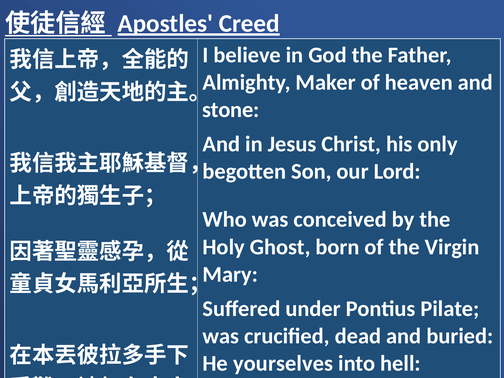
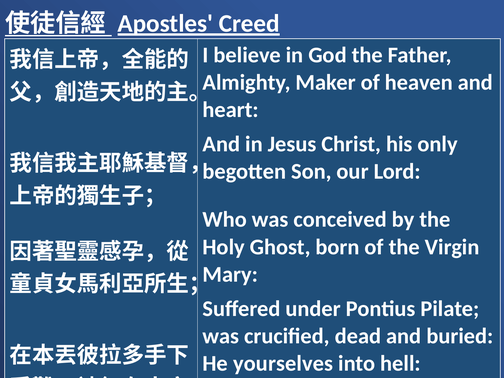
stone: stone -> heart (231, 110)
